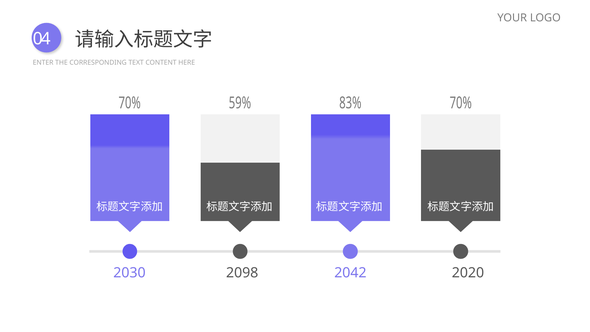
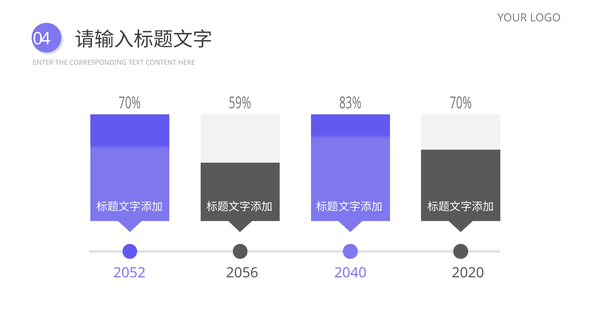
2030: 2030 -> 2052 (129, 273)
2098: 2098 -> 2056 (242, 273)
2042: 2042 -> 2040 (350, 273)
